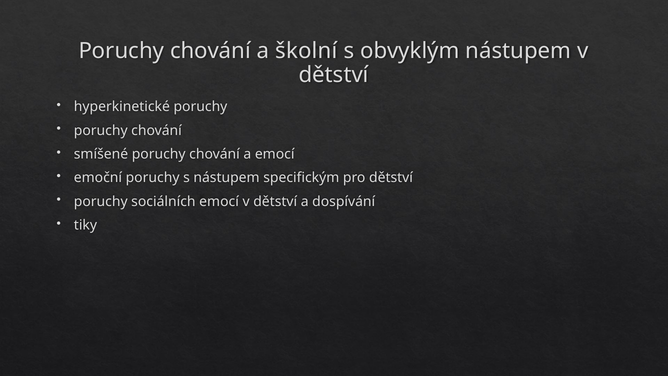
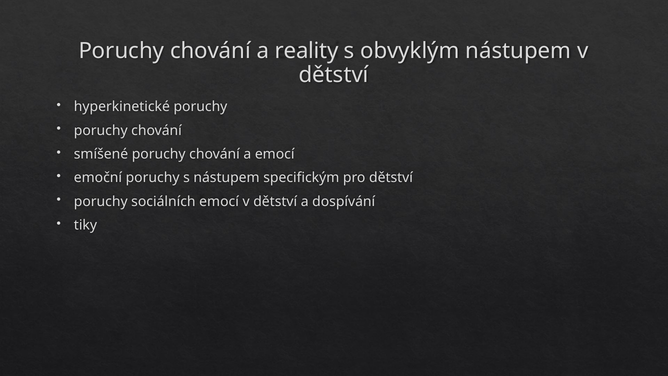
školní: školní -> reality (307, 51)
